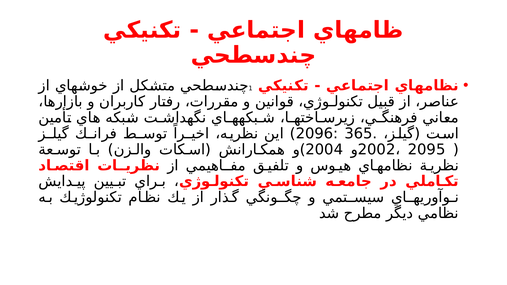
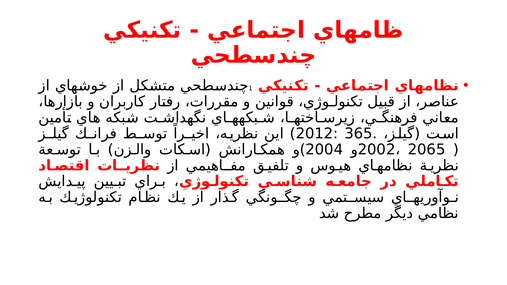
2096: 2096 -> 2012 (315, 134)
2095: 2095 -> 2065 (427, 150)
